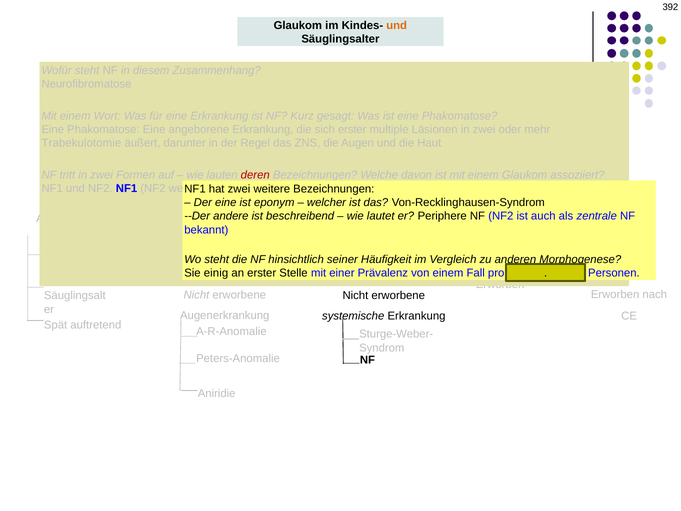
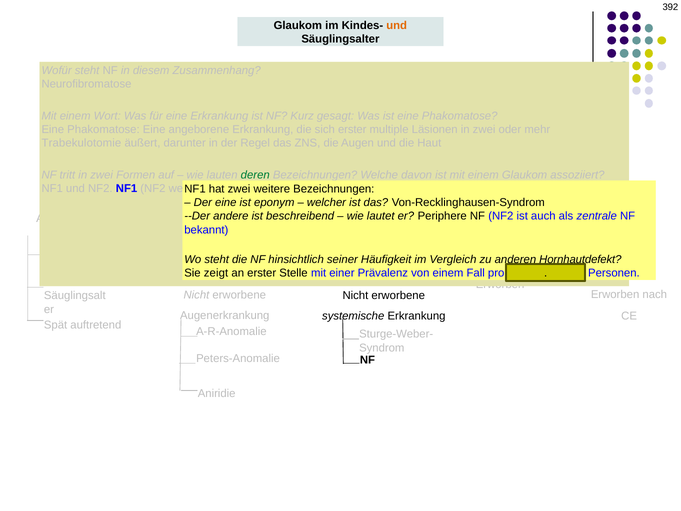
deren colour: red -> green (255, 175)
Morphogenese: Morphogenese -> Hornhautdefekt (580, 259)
einig: einig -> zeigt (216, 273)
